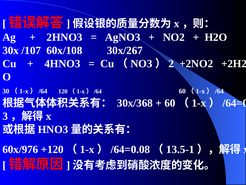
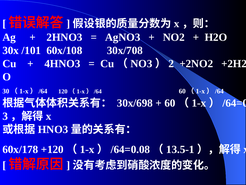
/107: /107 -> /101 (31, 50)
30x/267: 30x/267 -> 30x/708 (125, 50)
30x/368: 30x/368 -> 30x/698 (135, 103)
60x/976: 60x/976 -> 60x/178 (20, 149)
